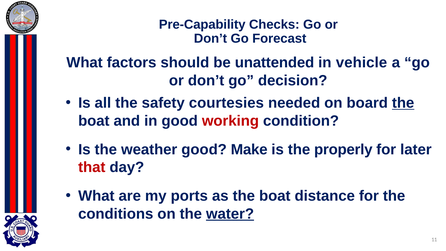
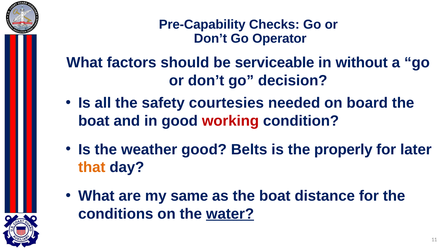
Forecast: Forecast -> Operator (279, 38)
unattended: unattended -> serviceable (275, 63)
vehicle: vehicle -> without (362, 63)
the underline: present -> none (403, 103)
Make: Make -> Belts (249, 149)
that colour: red -> orange (92, 167)
ports: ports -> same (189, 196)
